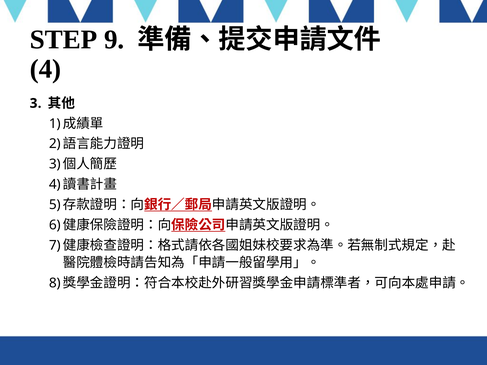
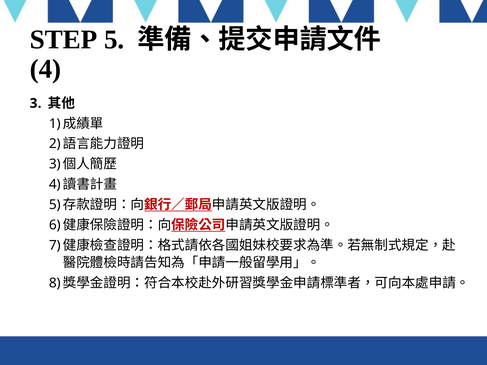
STEP 9: 9 -> 5 (114, 40)
